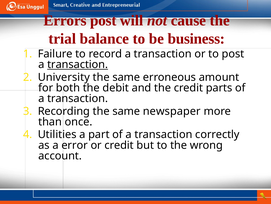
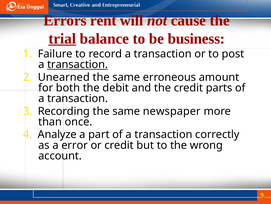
Errors post: post -> rent (103, 20)
trial underline: none -> present (62, 39)
University: University -> Unearned (64, 77)
Utilities: Utilities -> Analyze (57, 134)
